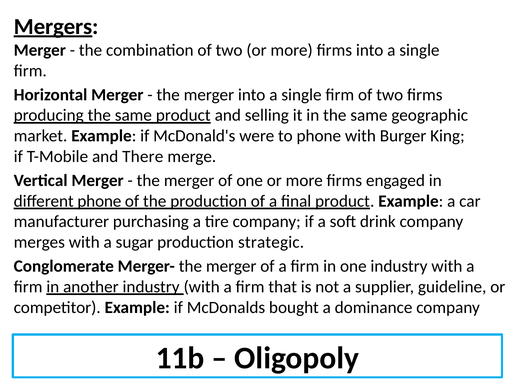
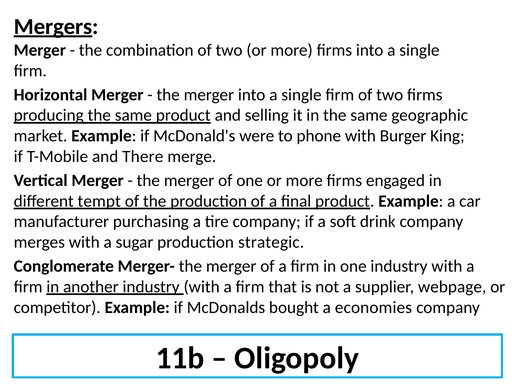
different phone: phone -> tempt (99, 201)
guideline: guideline -> webpage (452, 287)
dominance: dominance -> economies (373, 308)
